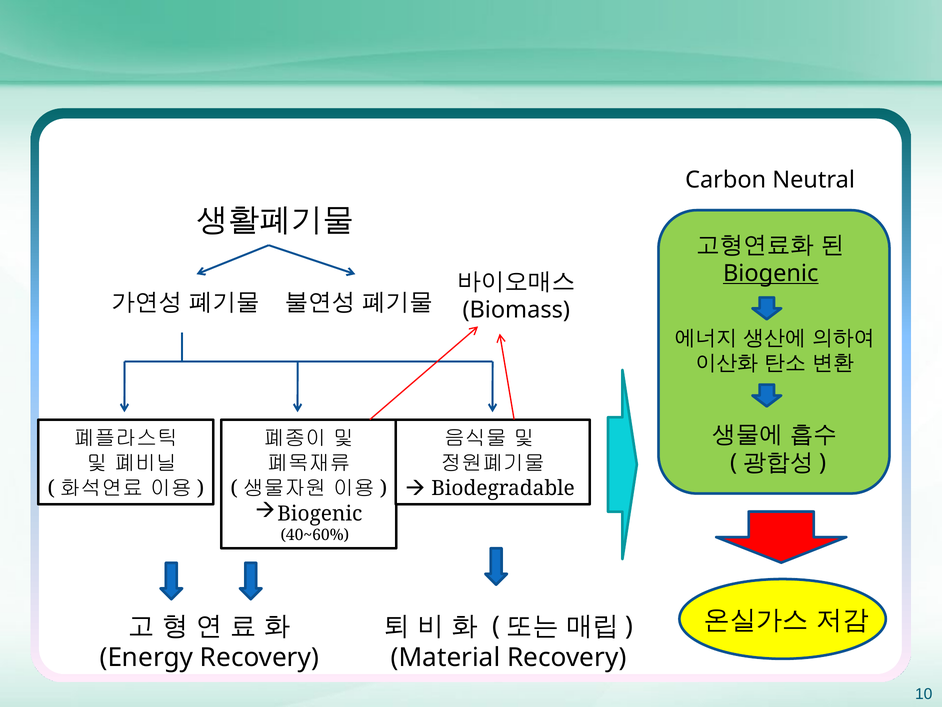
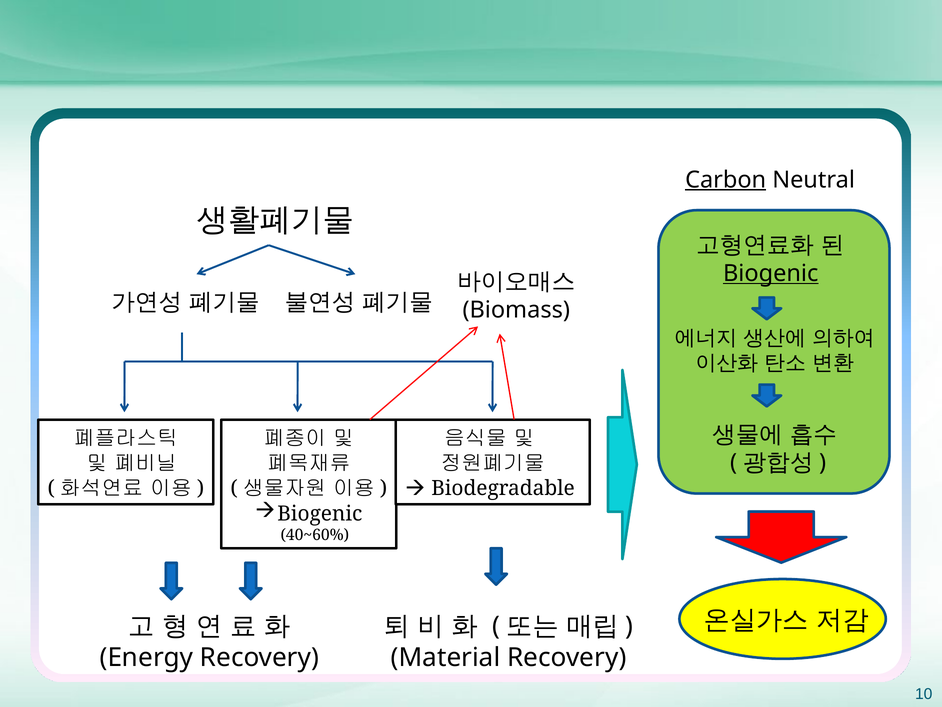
Carbon underline: none -> present (726, 180)
